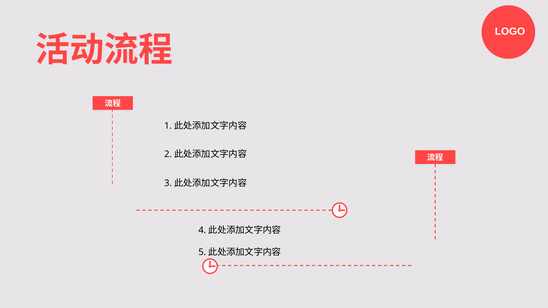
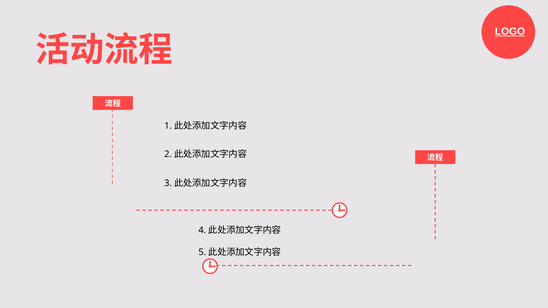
LOGO underline: none -> present (510, 32)
